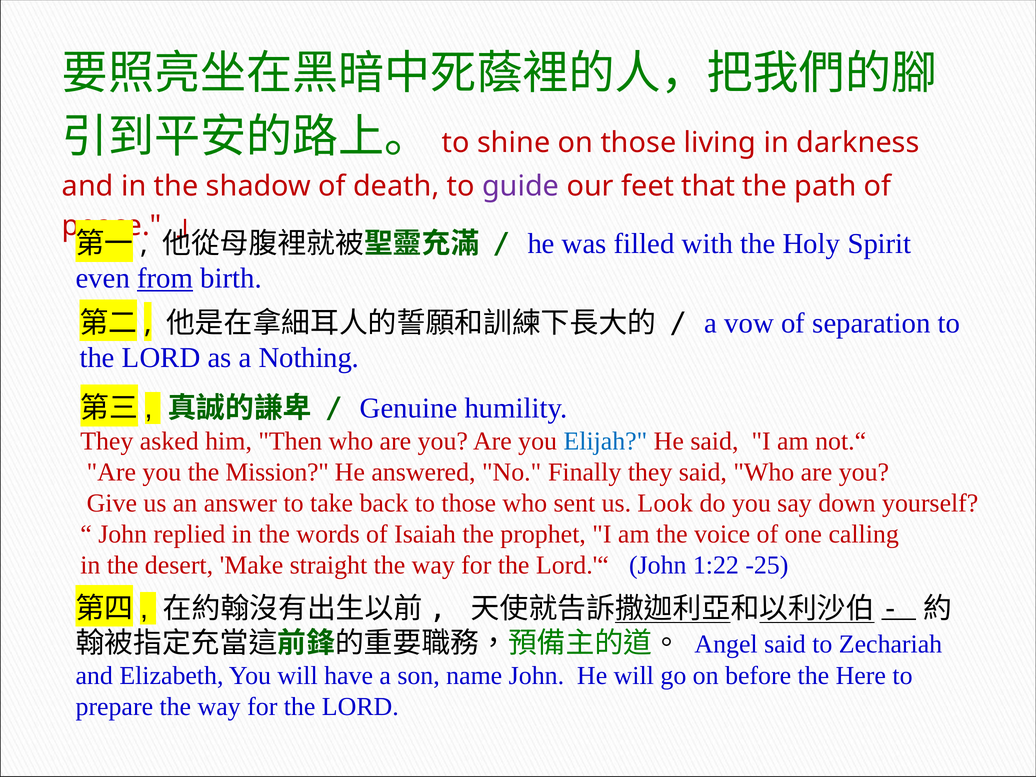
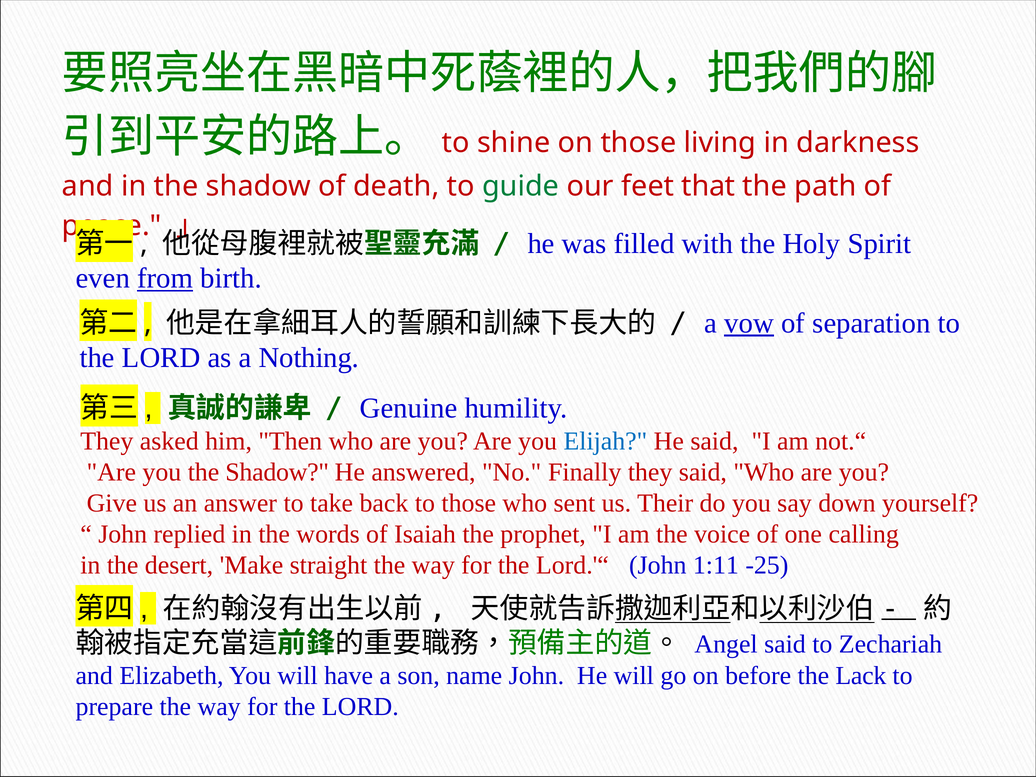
guide colour: purple -> green (521, 186)
vow underline: none -> present (749, 323)
you the Mission: Mission -> Shadow (277, 472)
Look: Look -> Their (665, 503)
1:22: 1:22 -> 1:11 (716, 565)
Here: Here -> Lack (861, 676)
